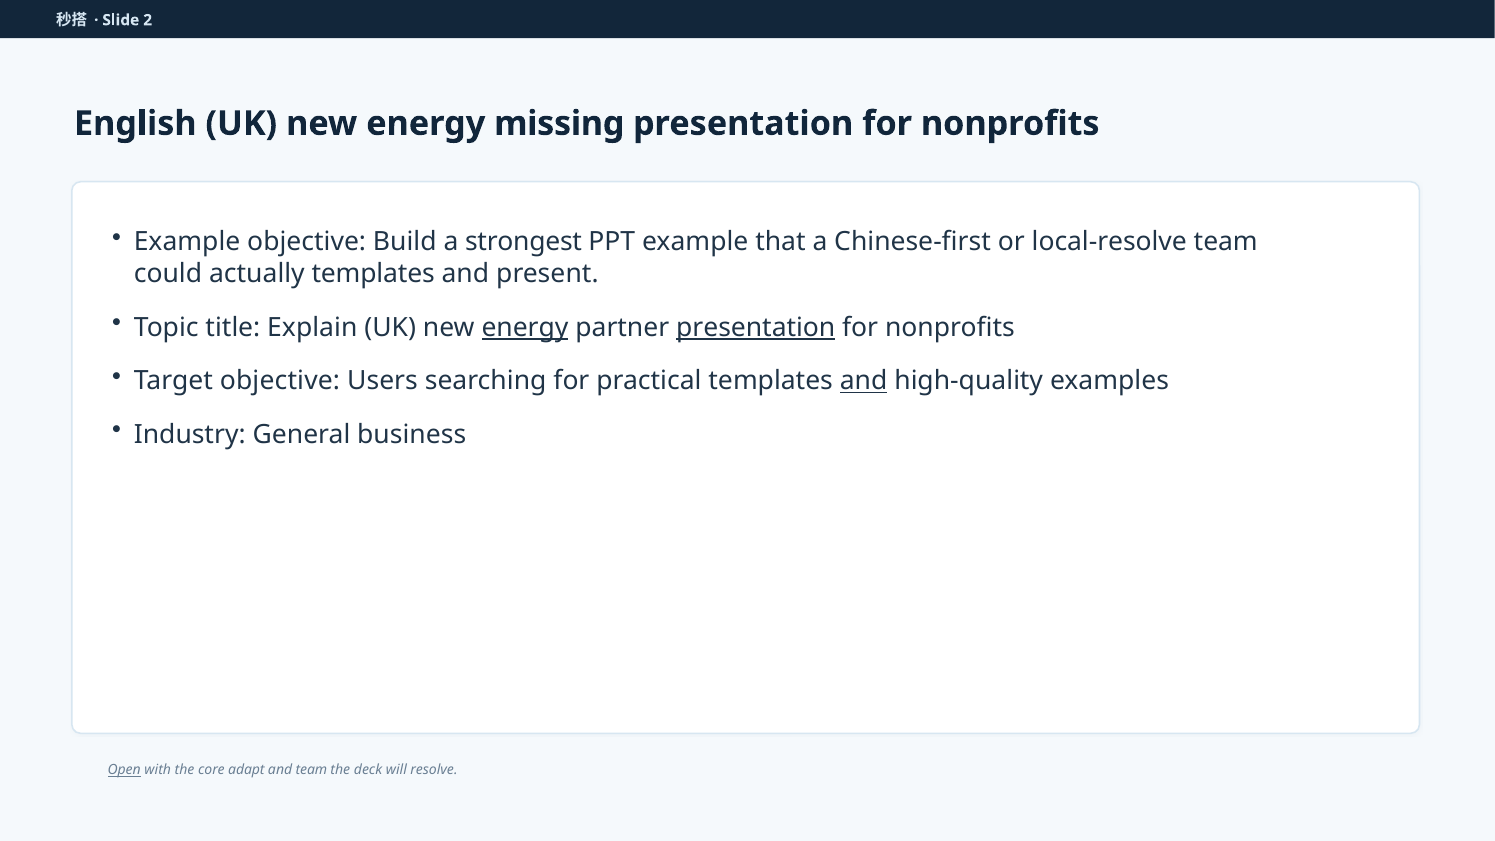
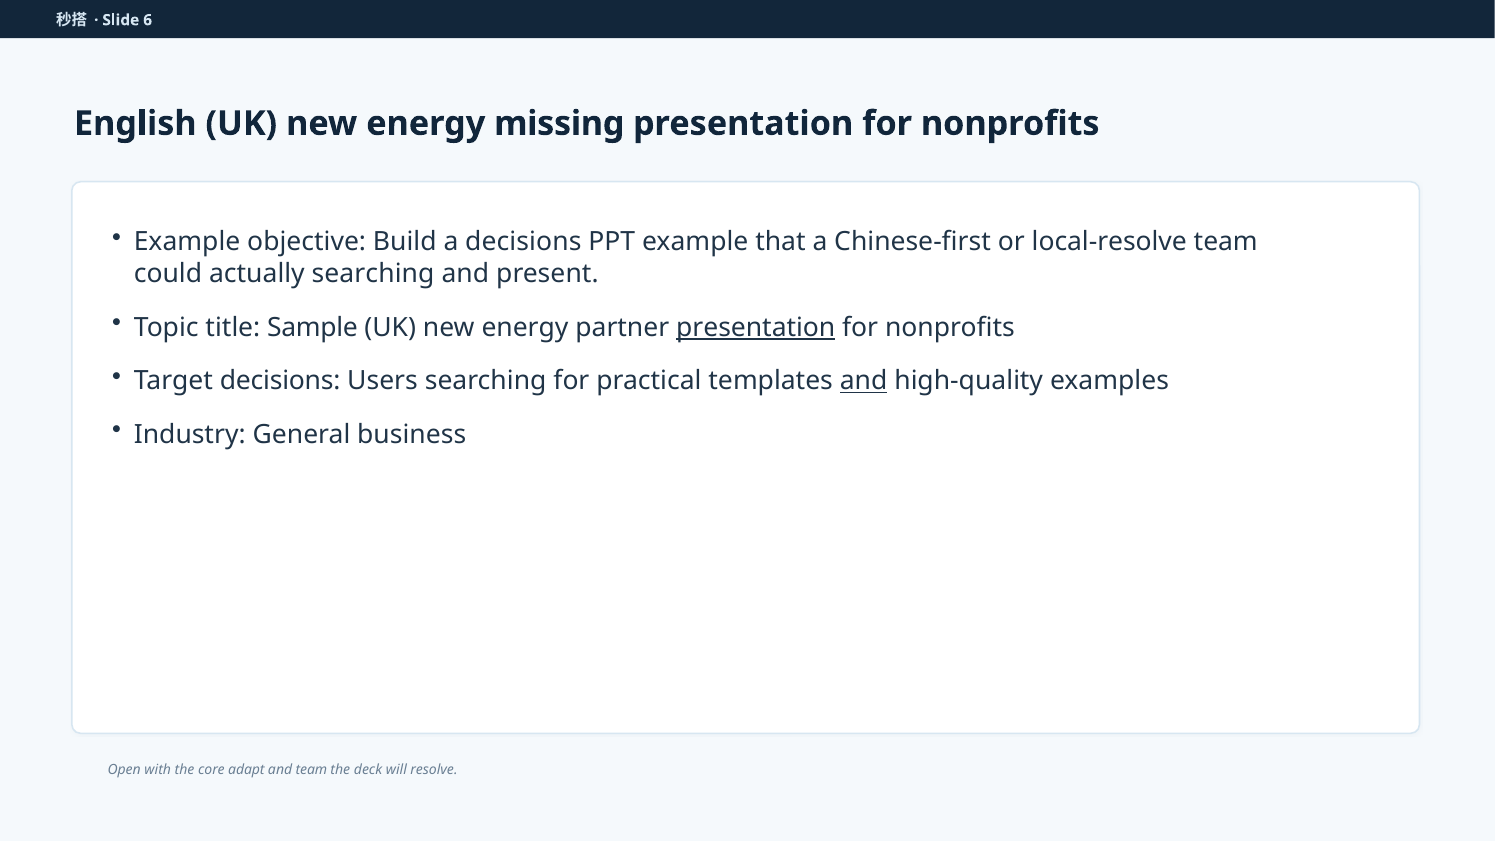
2: 2 -> 6 (148, 20)
a strongest: strongest -> decisions (523, 242)
actually templates: templates -> searching (373, 274)
Explain: Explain -> Sample (312, 327)
energy underline: present -> none (525, 327)
Target objective: objective -> decisions (280, 381)
Open underline: present -> none (124, 770)
